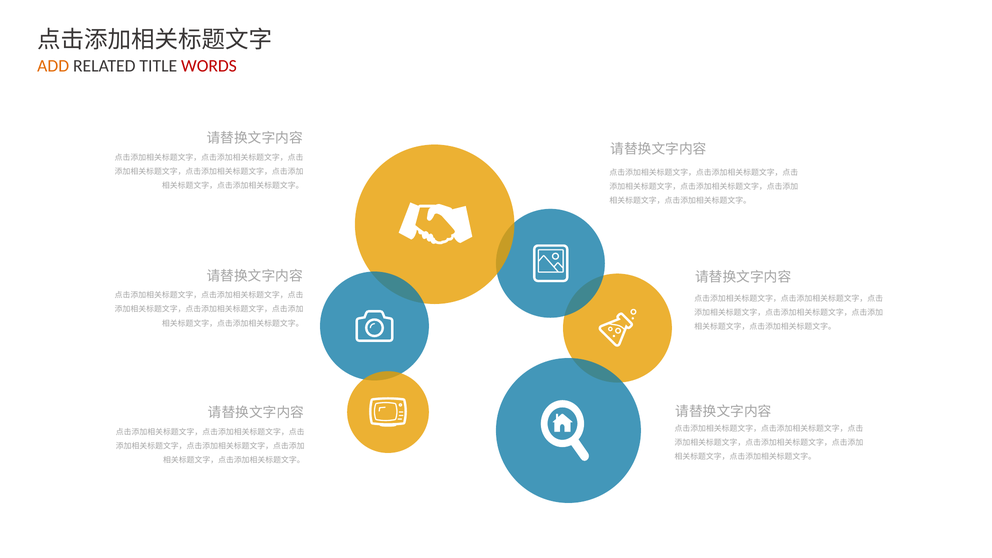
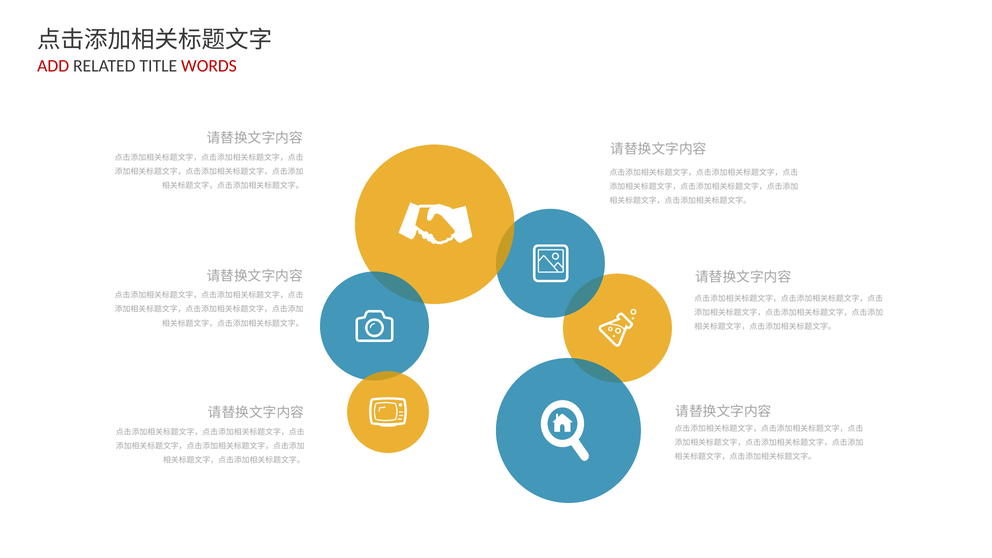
ADD colour: orange -> red (53, 66)
